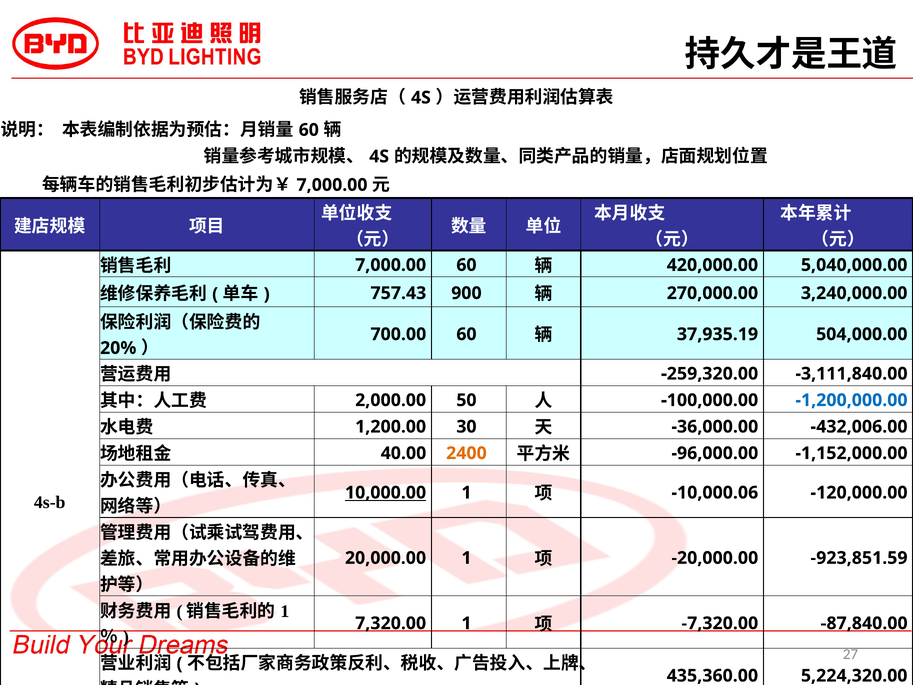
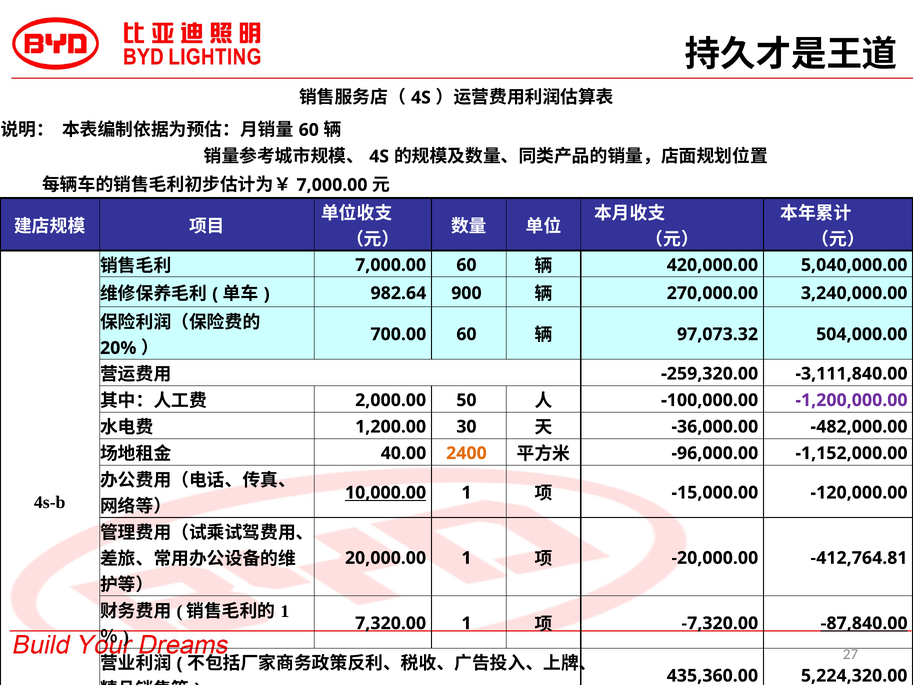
757.43: 757.43 -> 982.64 (398, 293)
37,935.19: 37,935.19 -> 97,073.32 (718, 334)
-1,200,000.00 colour: blue -> purple (851, 400)
-432,006.00: -432,006.00 -> -482,000.00 (859, 427)
-10,000.06: -10,000.06 -> -15,000.00 (715, 492)
-923,851.59: -923,851.59 -> -412,764.81 (859, 558)
-87,840.00 underline: none -> present (864, 623)
